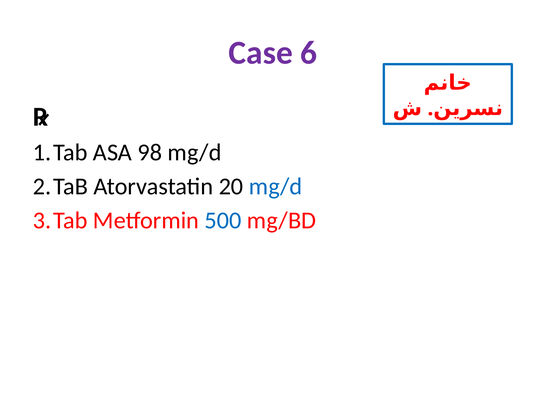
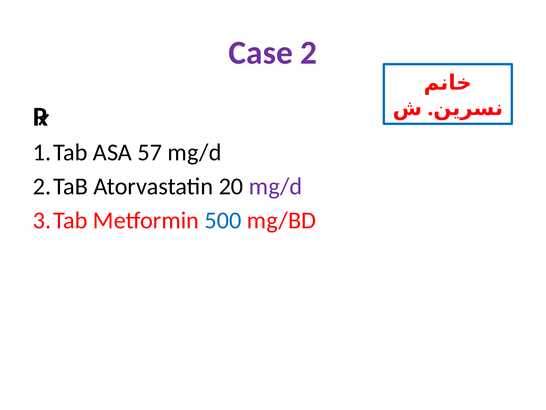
6: 6 -> 2 (309, 53)
98: 98 -> 57 (150, 152)
mg/d colour: blue -> purple (276, 186)
